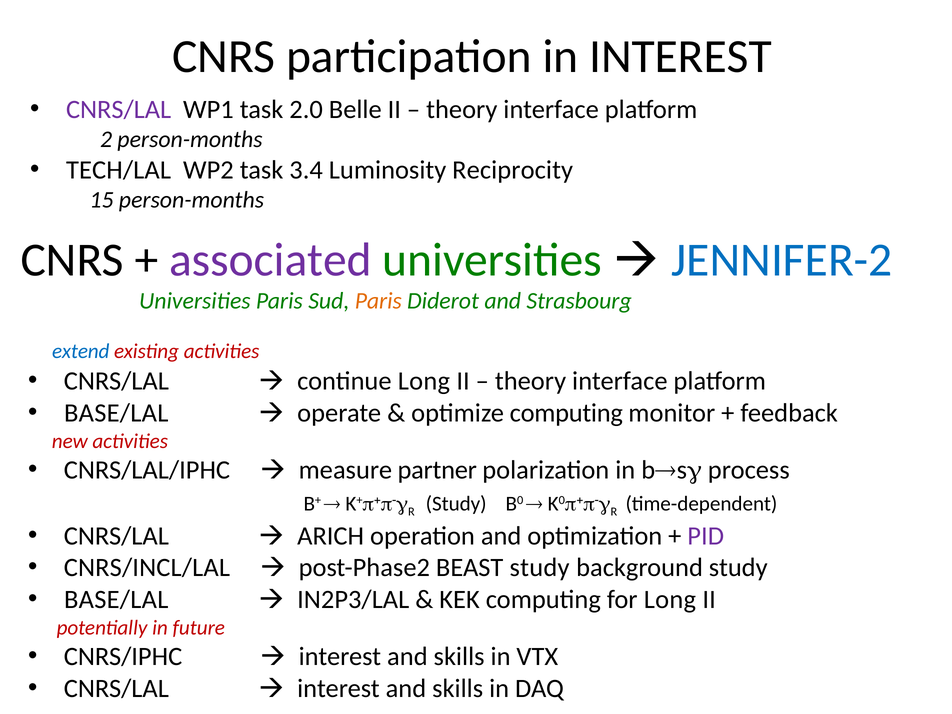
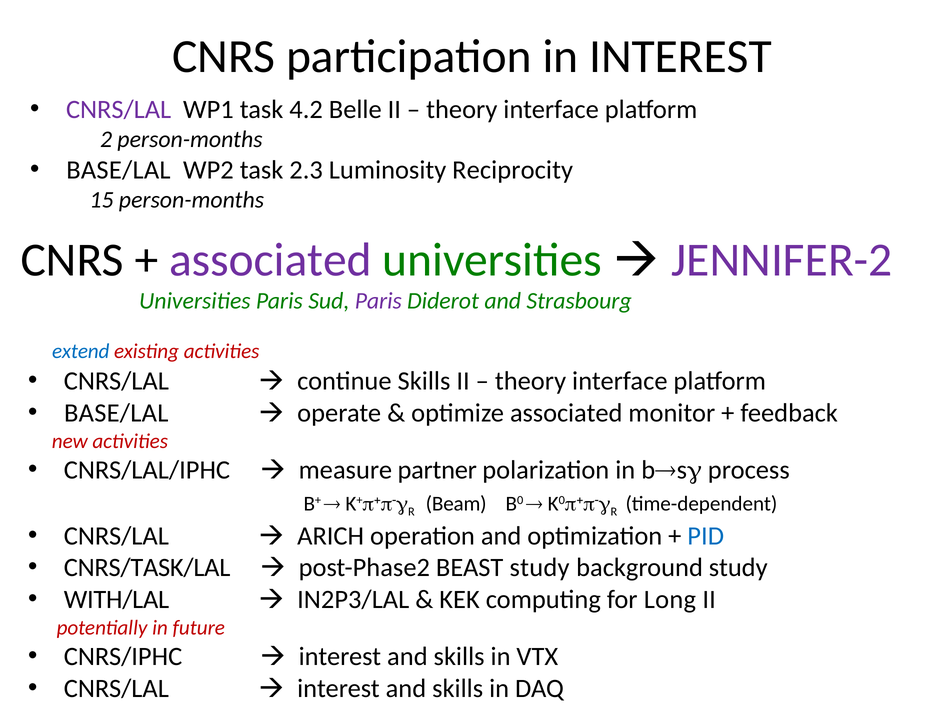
2.0: 2.0 -> 4.2 (306, 109)
TECH/LAL: TECH/LAL -> BASE/LAL (118, 170)
3.4: 3.4 -> 2.3 (306, 170)
JENNIFER-2 colour: blue -> purple (782, 260)
Paris colour: orange -> purple (378, 301)
continue Long: Long -> Skills (424, 381)
optimize computing: computing -> associated (566, 413)
Study: Study -> Beam (456, 504)
PID colour: purple -> blue (706, 536)
CNRS/INCL/LAL: CNRS/INCL/LAL -> CNRS/TASK/LAL (147, 568)
BASE/LAL: BASE/LAL -> WITH/LAL (116, 599)
